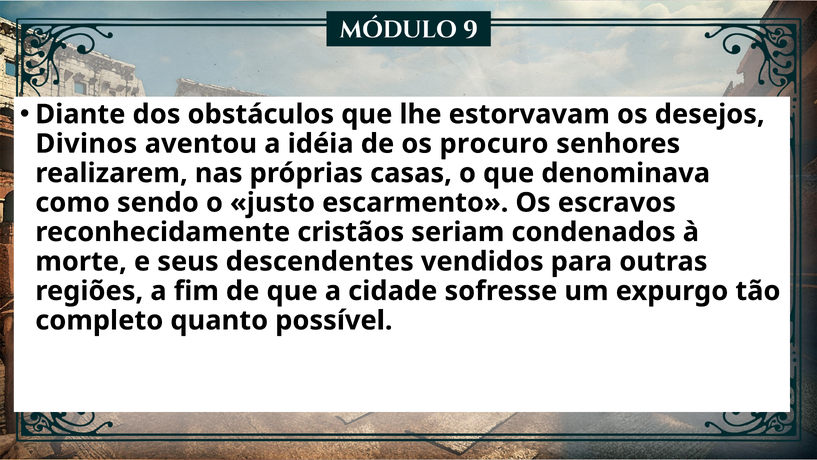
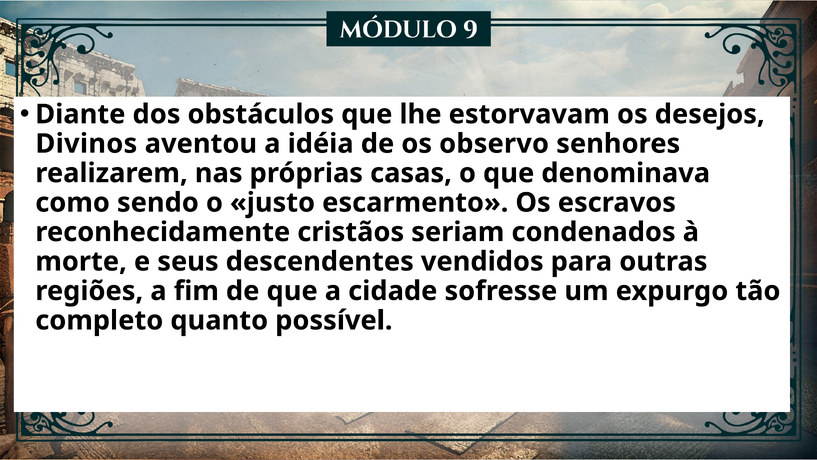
procuro: procuro -> observo (494, 144)
